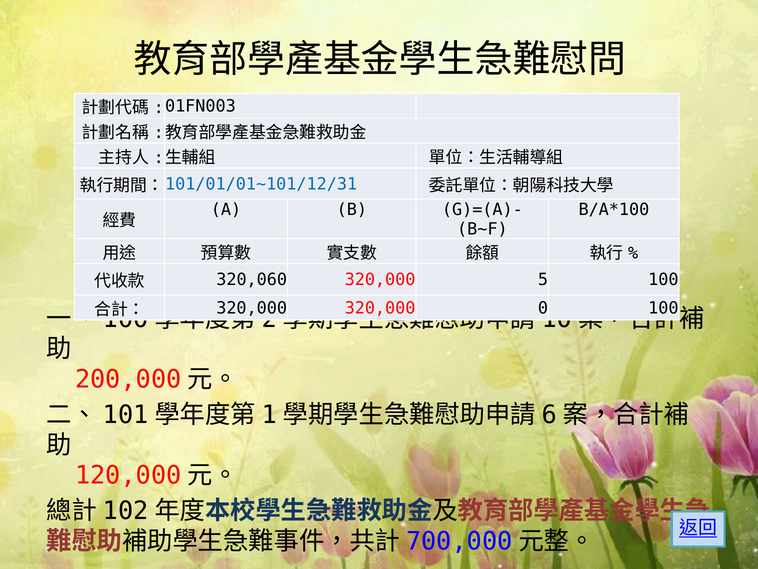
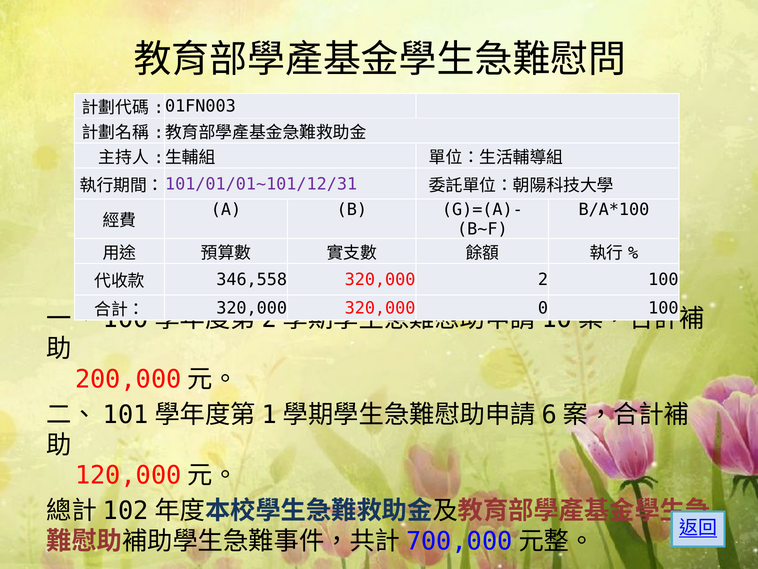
101/01/01~101/12/31 colour: blue -> purple (261, 184)
320,060: 320,060 -> 346,558 (252, 280)
5: 5 -> 2 (543, 280)
